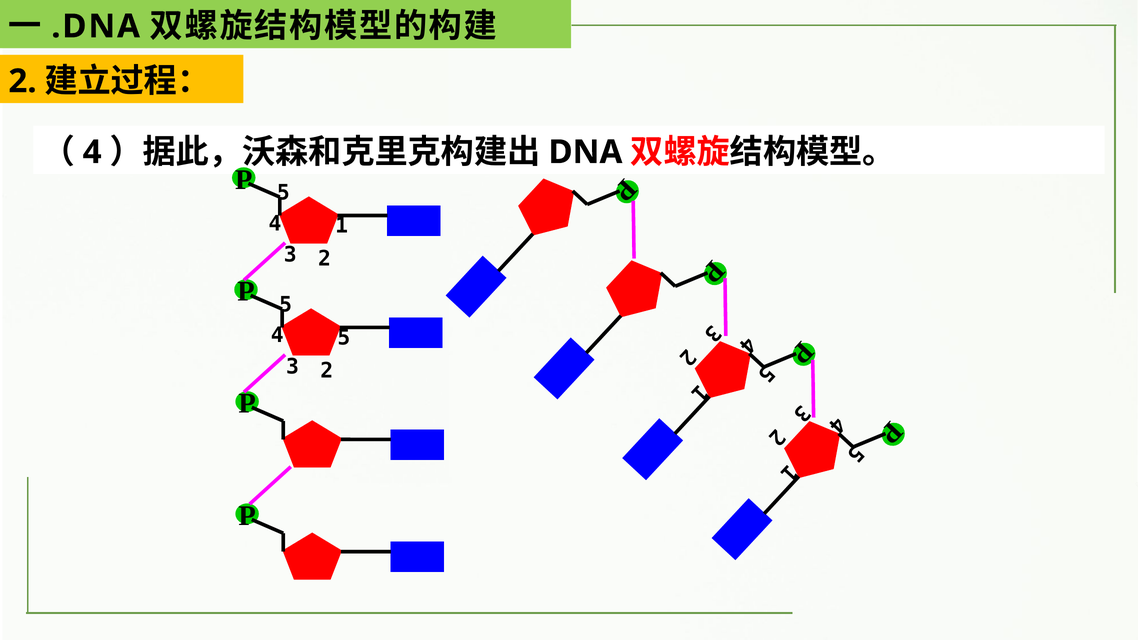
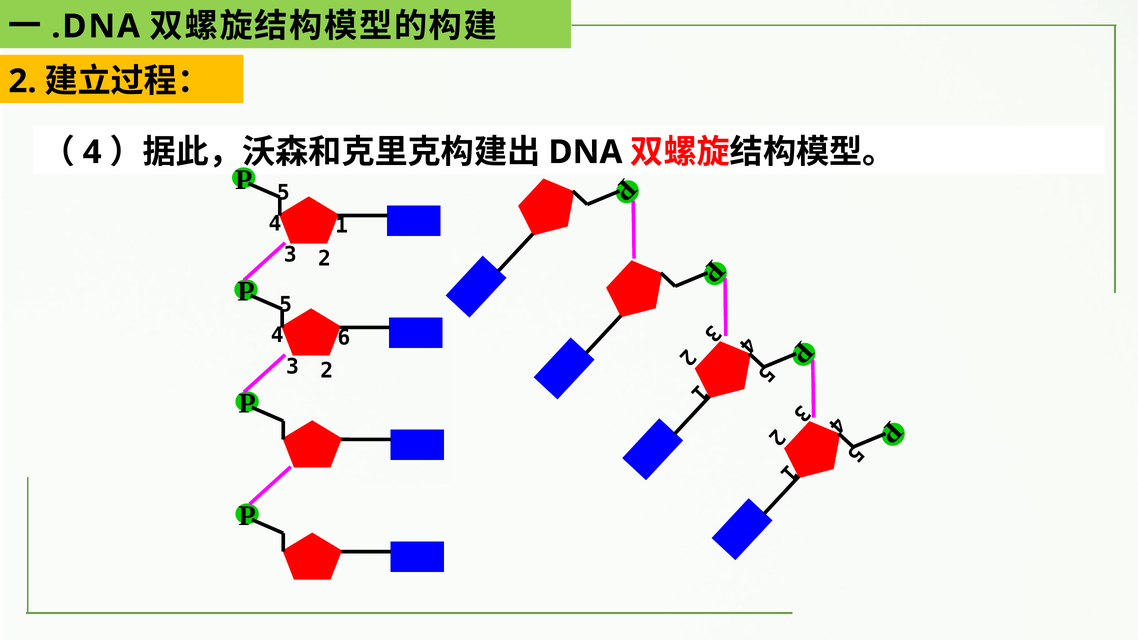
4 5: 5 -> 6 (344, 338)
